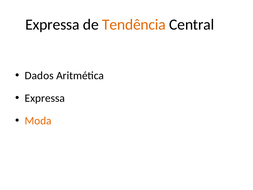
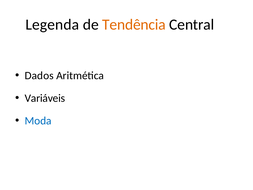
Expressa: Expressa -> Legenda (52, 24)
Expressa: Expressa -> Variáveis (45, 98)
Moda colour: orange -> blue (38, 121)
